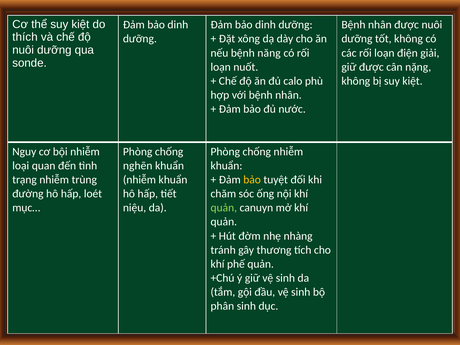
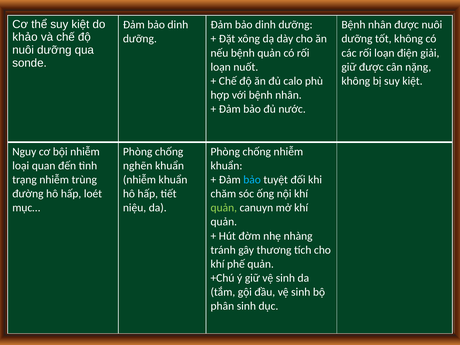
thích: thích -> khảo (25, 37)
bệnh năng: năng -> quản (269, 53)
bảo colour: yellow -> light blue (252, 180)
